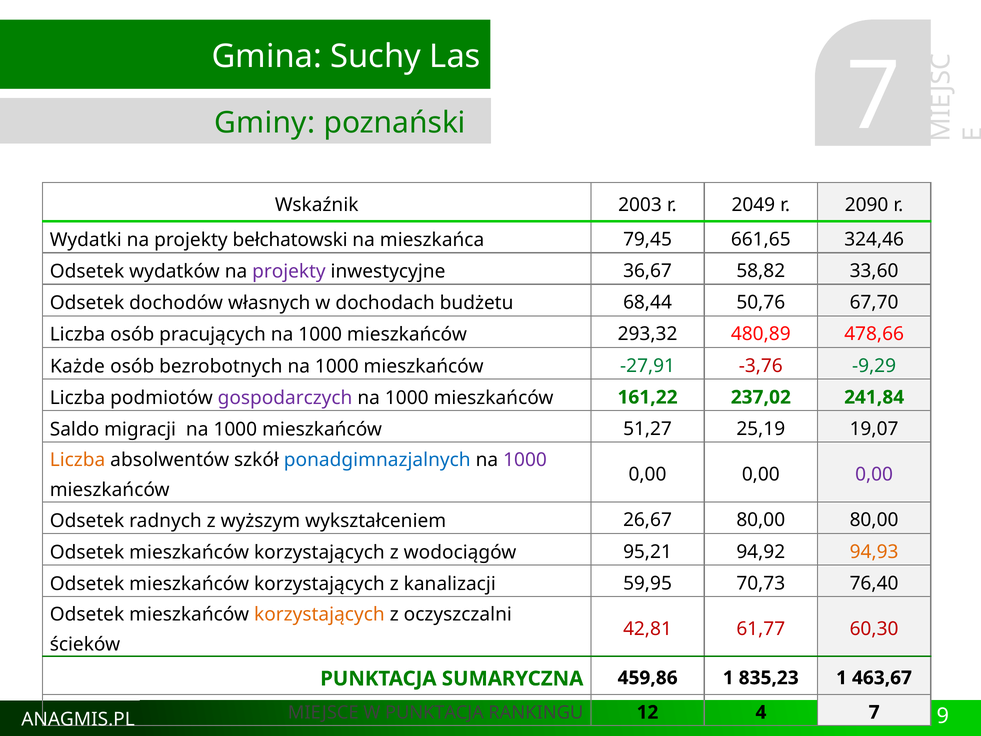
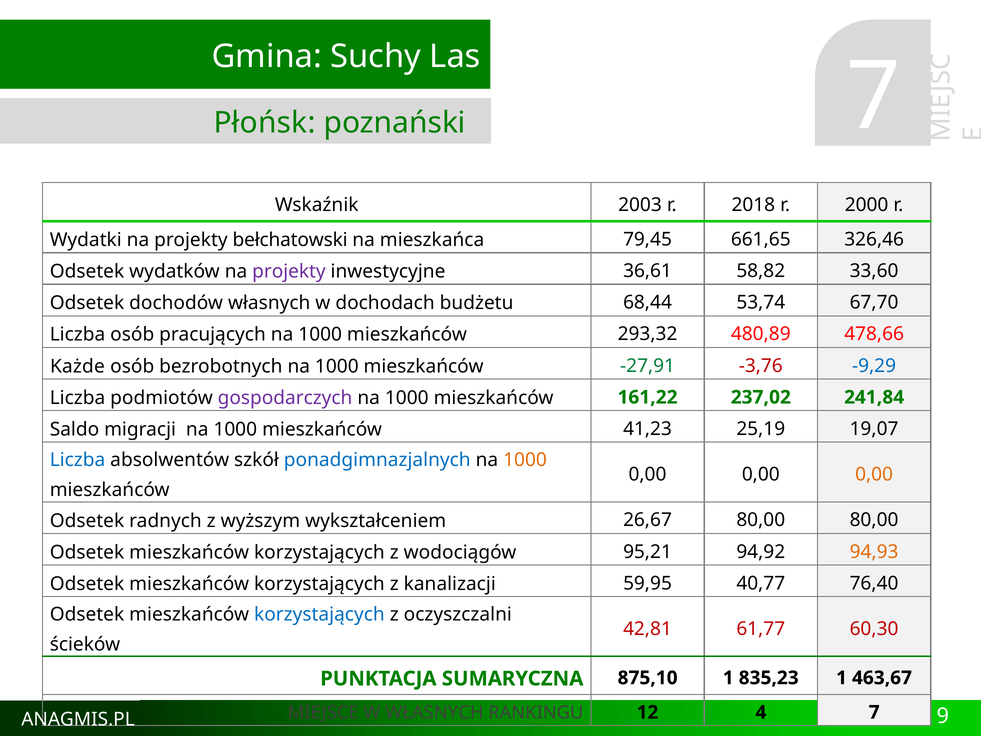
Gminy: Gminy -> Płońsk (265, 123)
2049: 2049 -> 2018 (753, 205)
2090: 2090 -> 2000 (867, 205)
324,46: 324,46 -> 326,46 (874, 239)
36,67: 36,67 -> 36,61 (648, 271)
50,76: 50,76 -> 53,74 (761, 302)
-9,29 colour: green -> blue (874, 366)
51,27: 51,27 -> 41,23 (648, 429)
Liczba colour: orange -> blue (78, 460)
1000 colour: purple -> orange (525, 460)
0,00 colour: purple -> orange (874, 474)
70,73: 70,73 -> 40,77 (761, 583)
korzystających colour: orange -> blue (319, 614)
459,86: 459,86 -> 875,10 (648, 678)
W PUNKTACJA: PUNKTACJA -> WŁASNYCH (434, 713)
